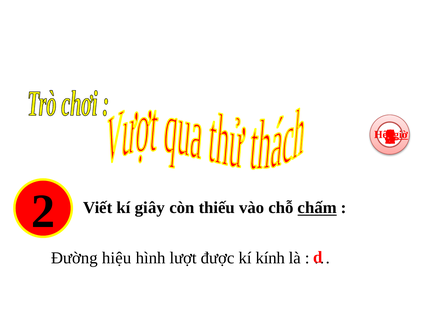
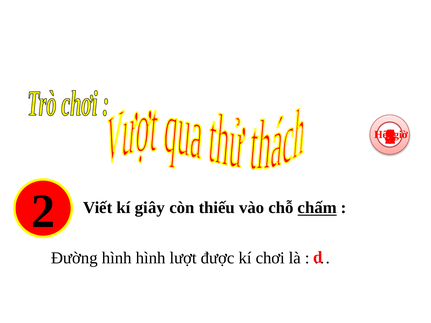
giờ underline: present -> none (401, 135)
Đường hiệu: hiệu -> hình (117, 258)
kính: kính -> chơi (270, 258)
